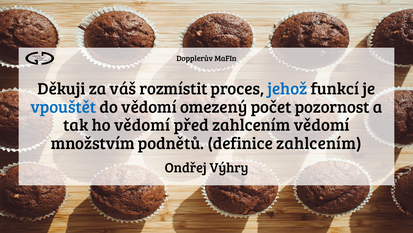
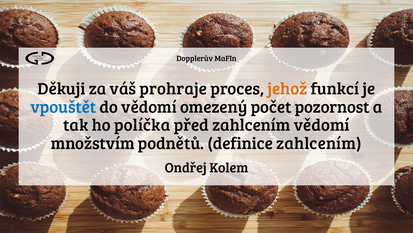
rozmístit: rozmístit -> prohraje (173, 89)
jehož colour: blue -> orange (287, 89)
ho vědomí: vědomí -> políčka (142, 125)
Výhry: Výhry -> Kolem (229, 168)
